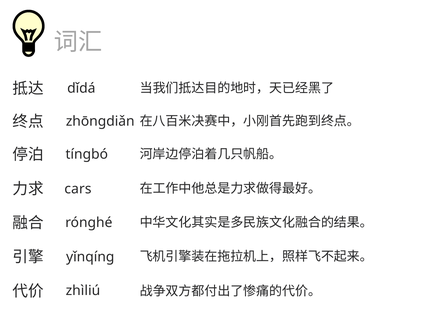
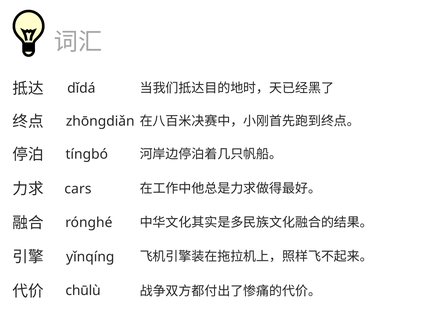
zhìliú: zhìliú -> chūlù (83, 290)
